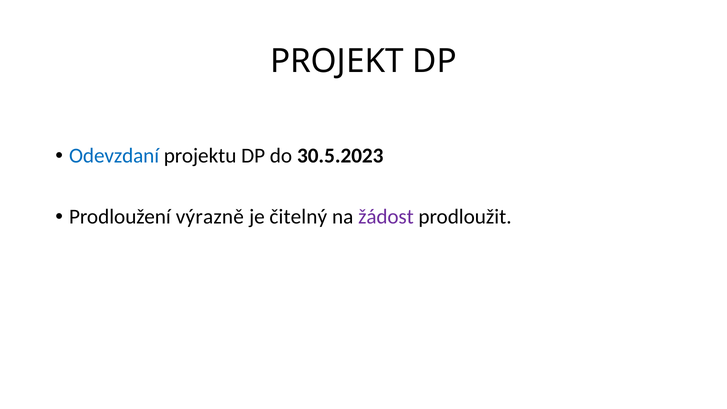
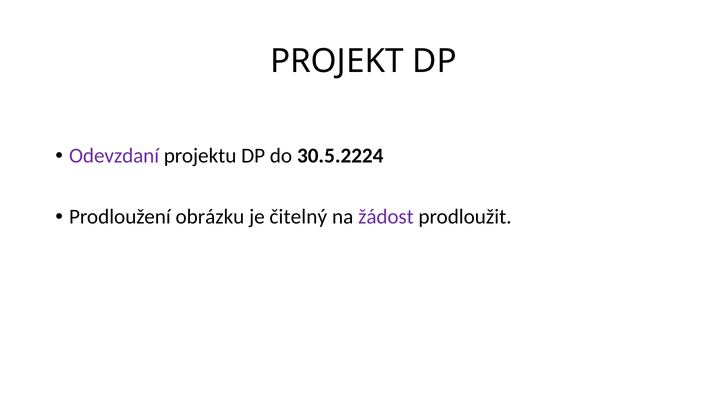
Odevzdaní colour: blue -> purple (114, 156)
30.5.2023: 30.5.2023 -> 30.5.2224 (340, 156)
výrazně: výrazně -> obrázku (210, 217)
